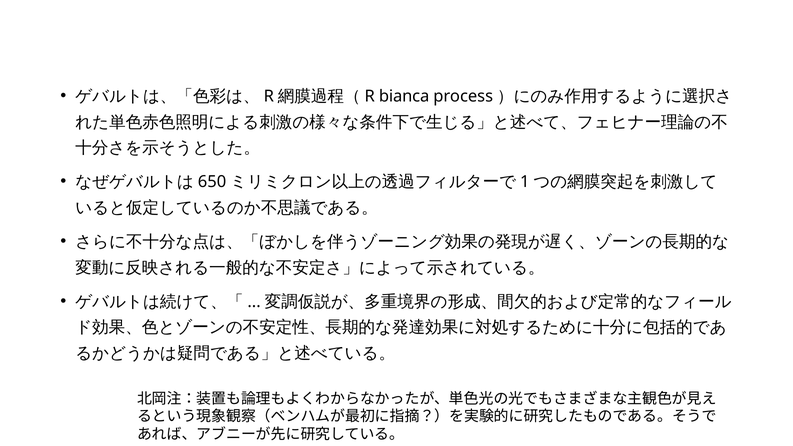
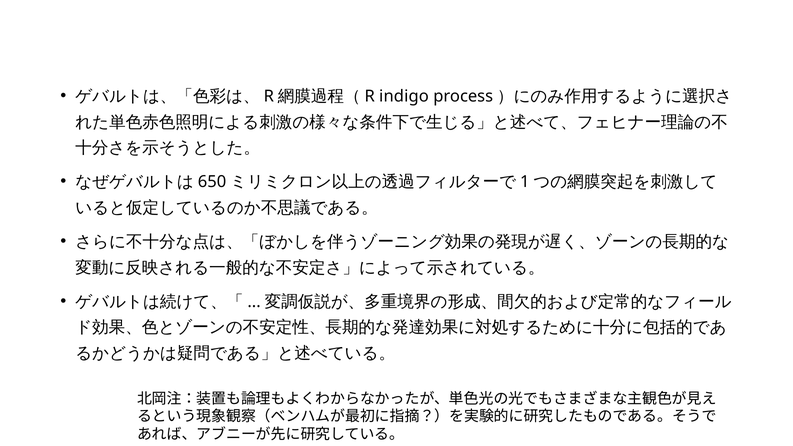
bianca: bianca -> indigo (404, 96)
